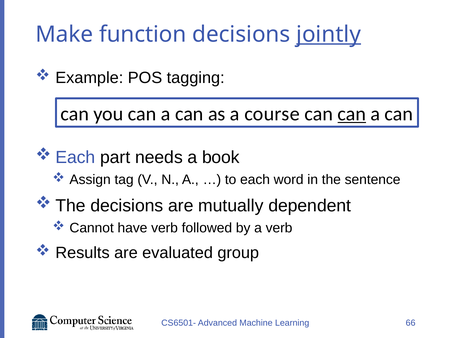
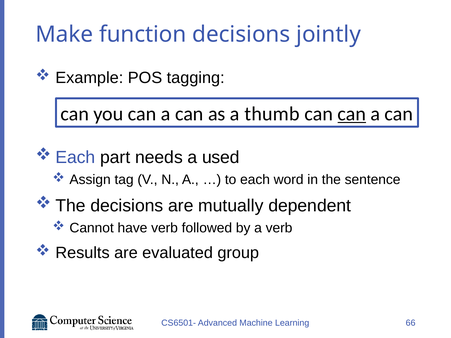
jointly underline: present -> none (329, 34)
course: course -> thumb (272, 114)
book: book -> used (221, 157)
